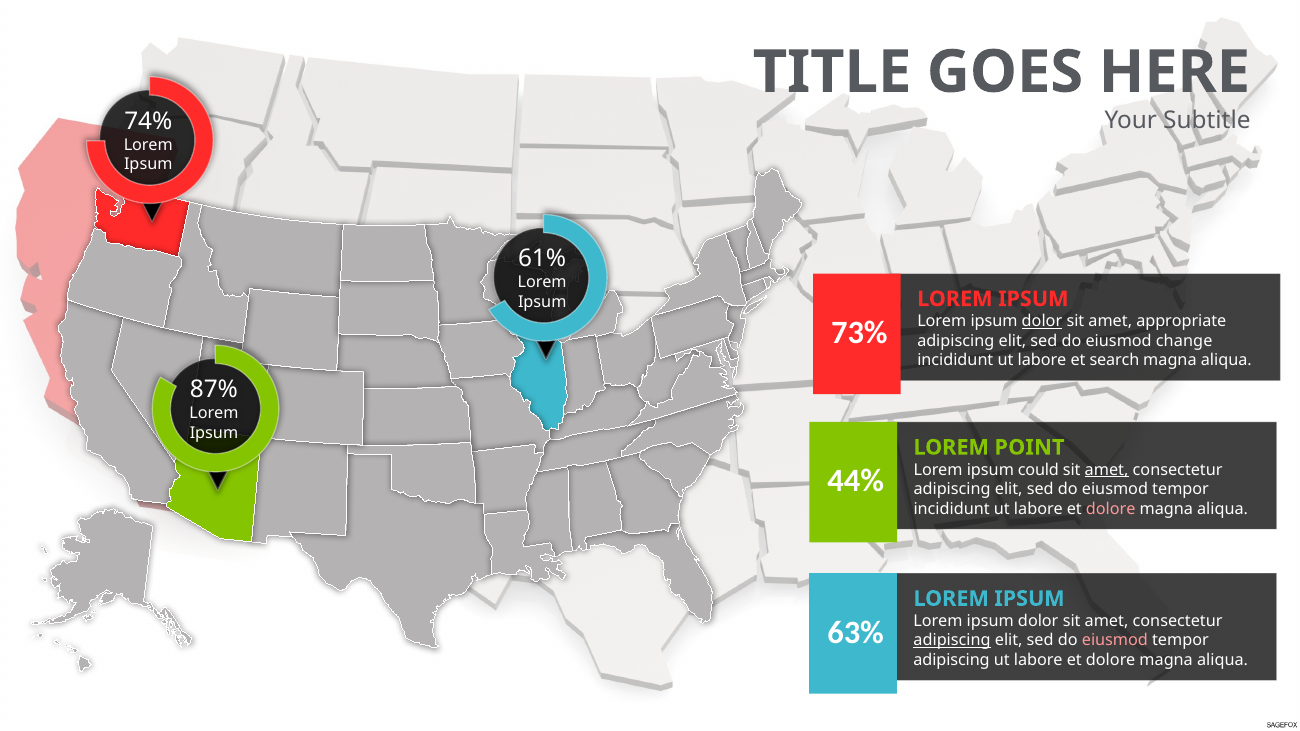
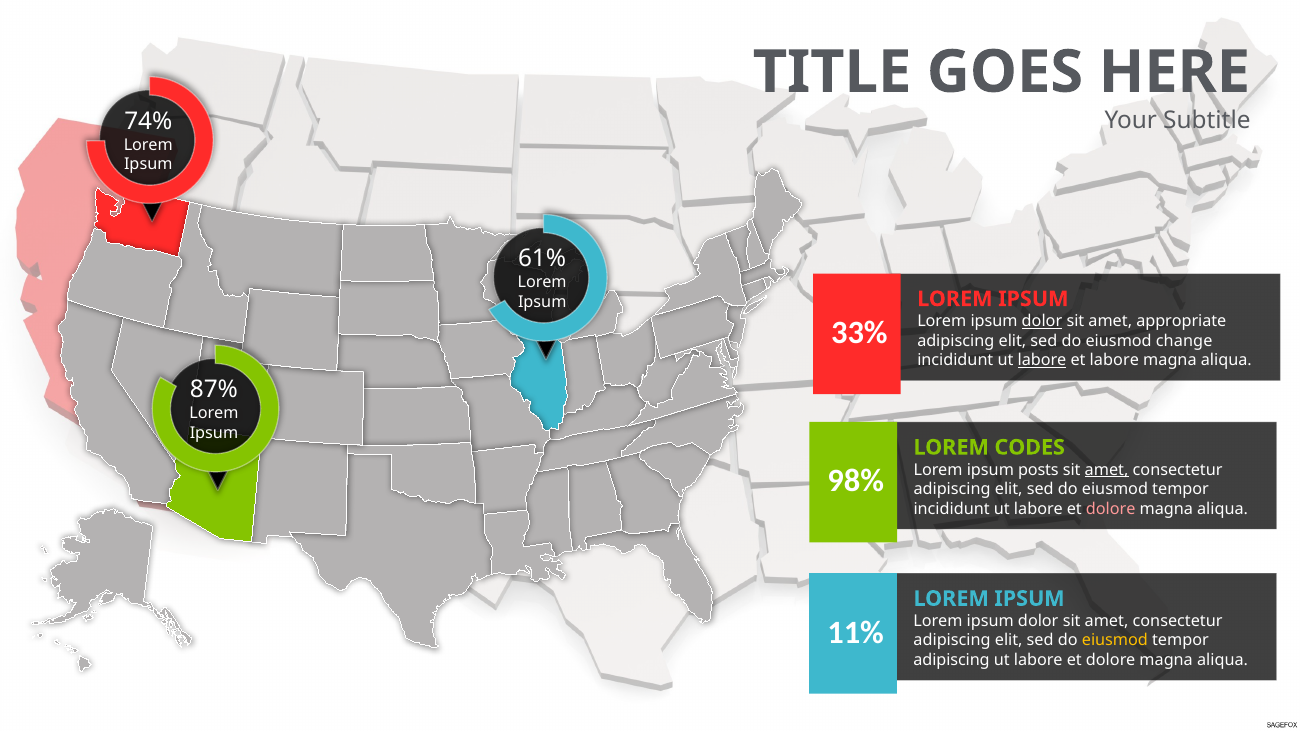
73%: 73% -> 33% (859, 333)
labore underline: none -> present (1042, 360)
et search: search -> labore (1114, 360)
POINT: POINT -> CODES (1030, 448)
could: could -> posts (1038, 470)
44%: 44% -> 98% (856, 481)
63%: 63% -> 11% (856, 633)
adipiscing underline: present -> none (952, 641)
eiusmod colour: pink -> yellow (1115, 641)
